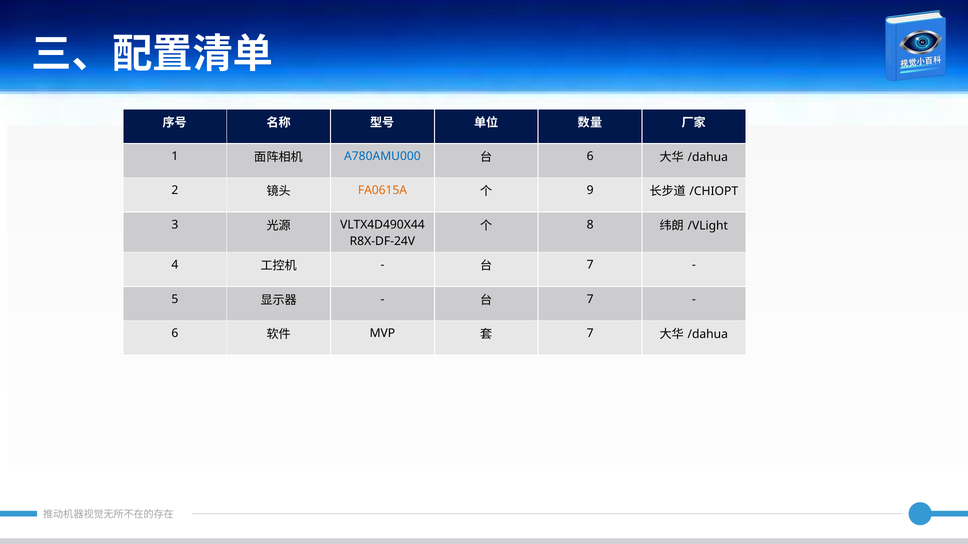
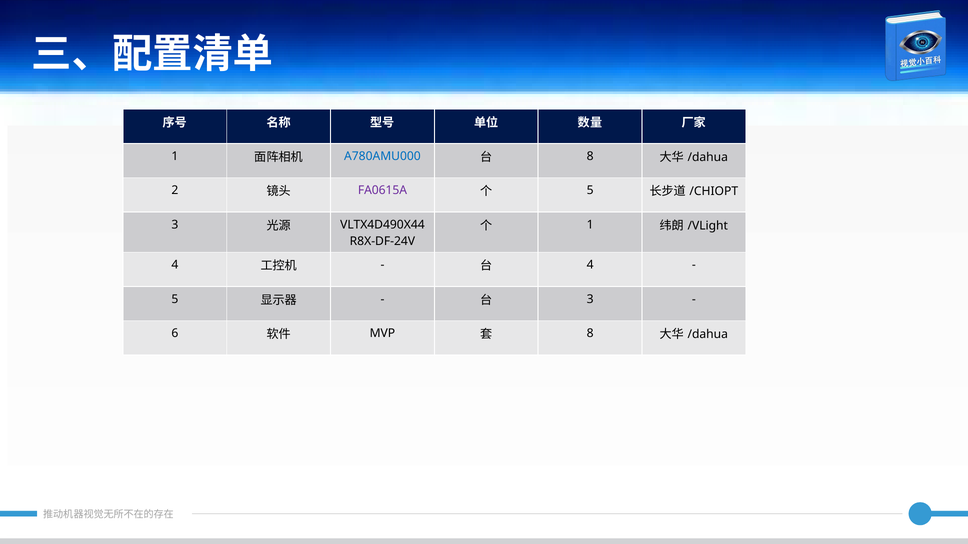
6: 6 -> 8 (590, 156)
FA0615A colour: orange -> purple (382, 191)
9: 9 -> 5 (590, 191)
8: 8 -> 1 (590, 225)
7: 7 -> 4 (590, 265)
7: 7 -> 3 (590, 299)
7: 7 -> 8 (590, 334)
